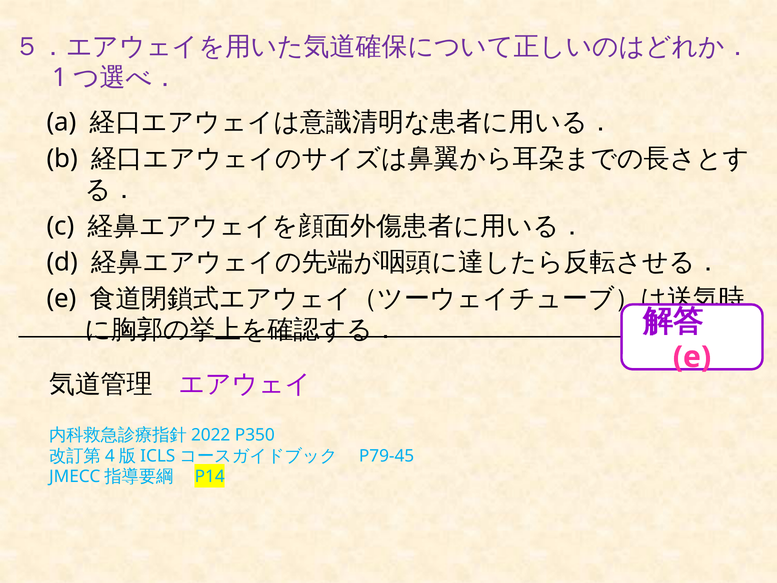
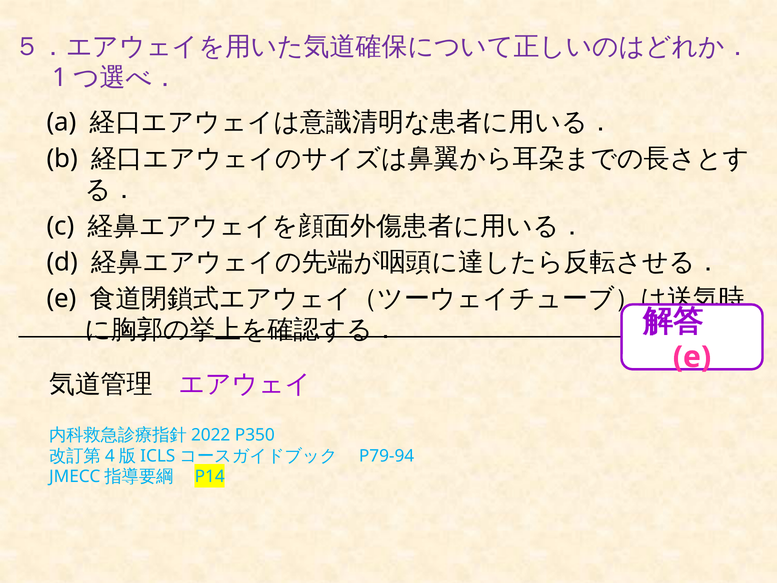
P79-45: P79-45 -> P79-94 (387, 456)
